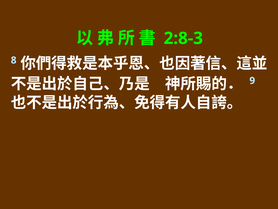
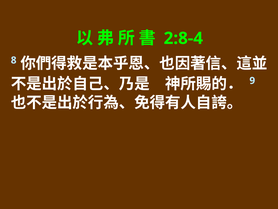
2:8-3: 2:8-3 -> 2:8-4 (183, 38)
